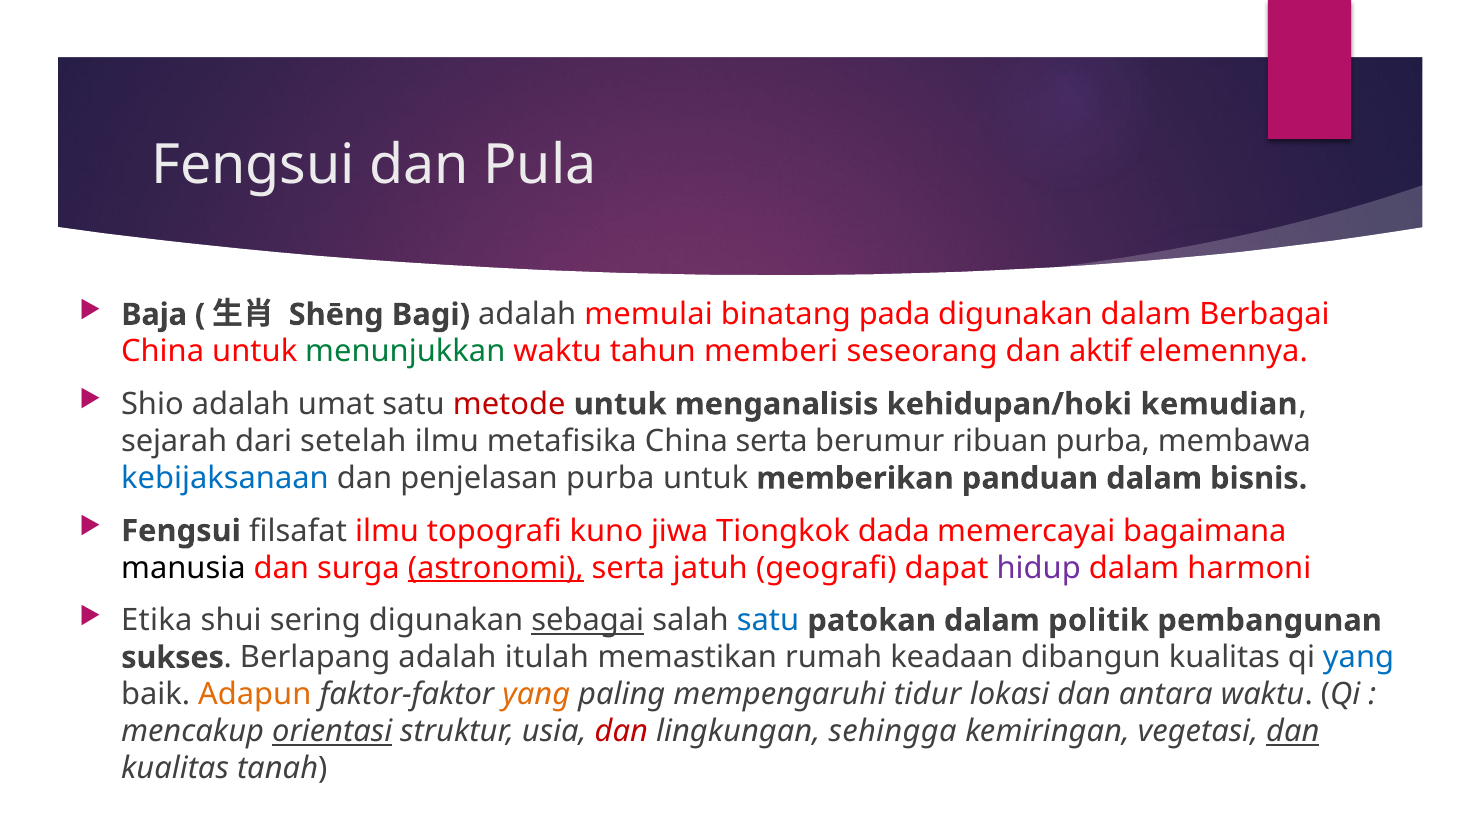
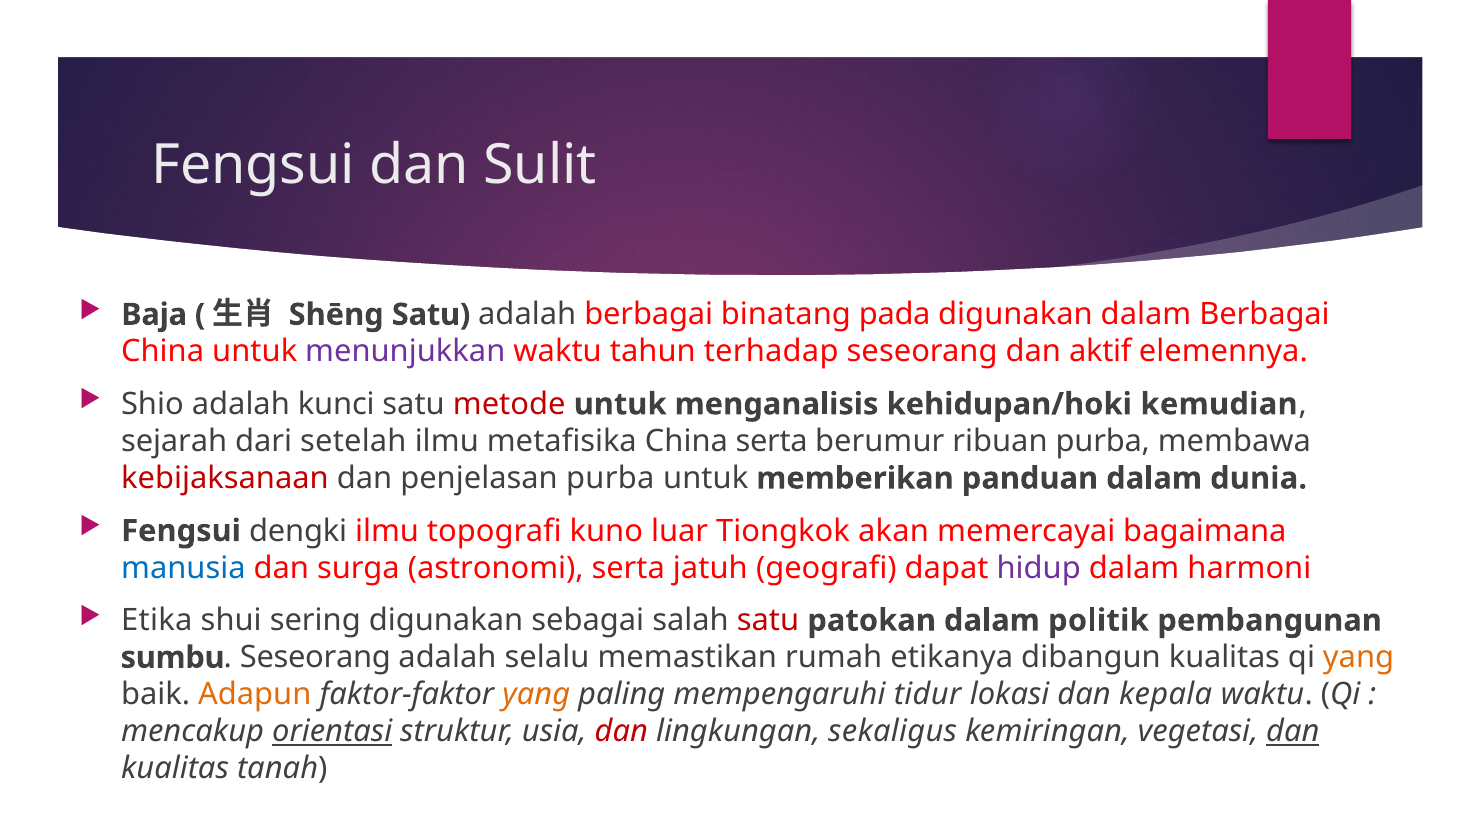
Pula: Pula -> Sulit (540, 165)
Shēng Bagi: Bagi -> Satu (431, 315)
adalah memulai: memulai -> berbagai (649, 315)
menunjukkan colour: green -> purple (405, 352)
memberi: memberi -> terhadap (771, 352)
umat: umat -> kunci (336, 404)
kebijaksanaan colour: blue -> red (225, 478)
bisnis: bisnis -> dunia (1259, 478)
filsafat: filsafat -> dengki (298, 531)
jiwa: jiwa -> luar (680, 531)
dada: dada -> akan (893, 531)
manusia colour: black -> blue (183, 568)
astronomi underline: present -> none (496, 568)
sebagai underline: present -> none (588, 621)
satu colour: blue -> red (768, 621)
sukses: sukses -> sumbu (173, 658)
Berlapang: Berlapang -> Seseorang (315, 658)
itulah: itulah -> selalu (547, 658)
keadaan: keadaan -> etikanya (952, 658)
yang colour: blue -> orange (1359, 658)
antara: antara -> kepala (1166, 695)
sehingga: sehingga -> sekaligus (893, 732)
